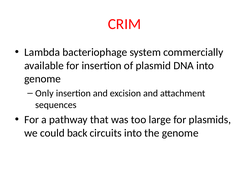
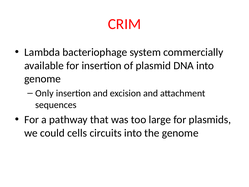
back: back -> cells (77, 133)
